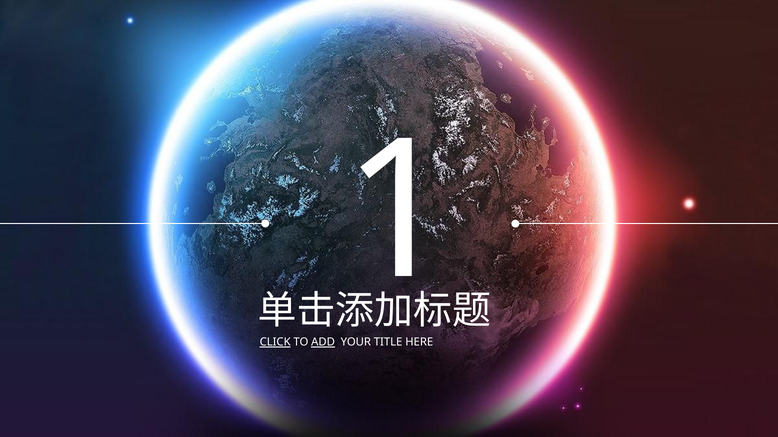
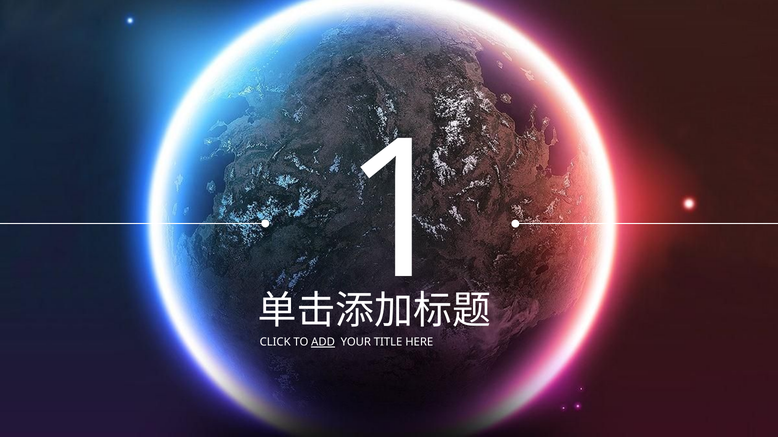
CLICK underline: present -> none (275, 343)
